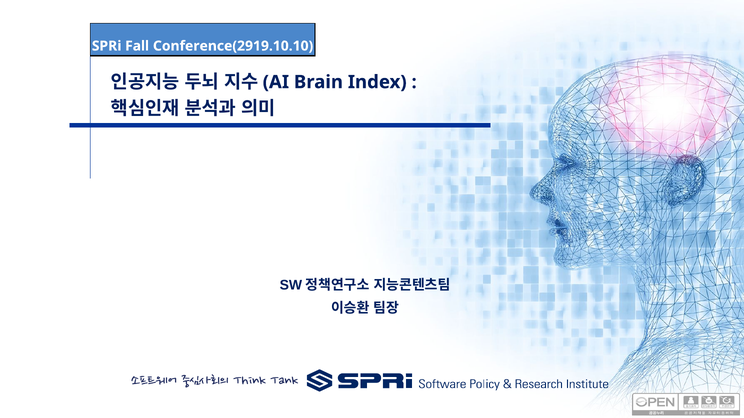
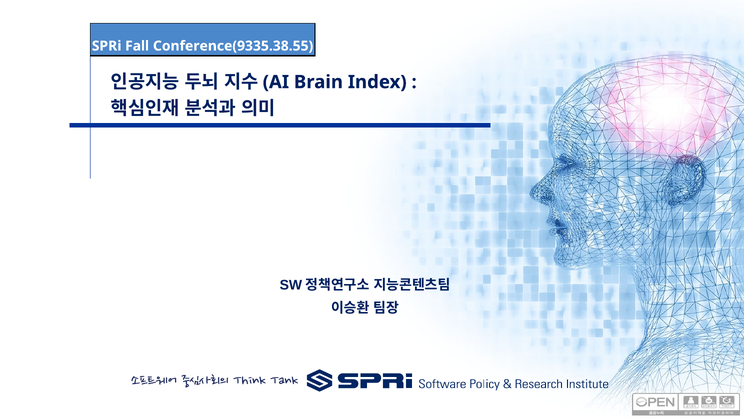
Conference(2919.10.10: Conference(2919.10.10 -> Conference(9335.38.55 (233, 46)
